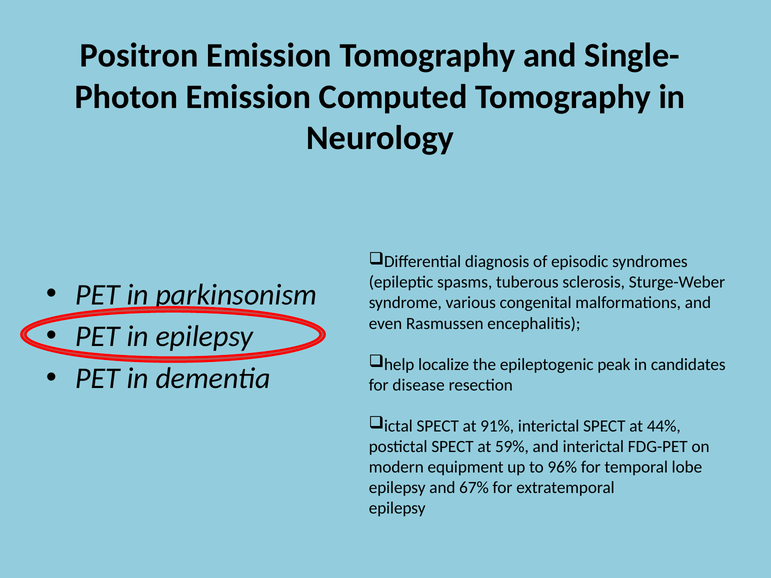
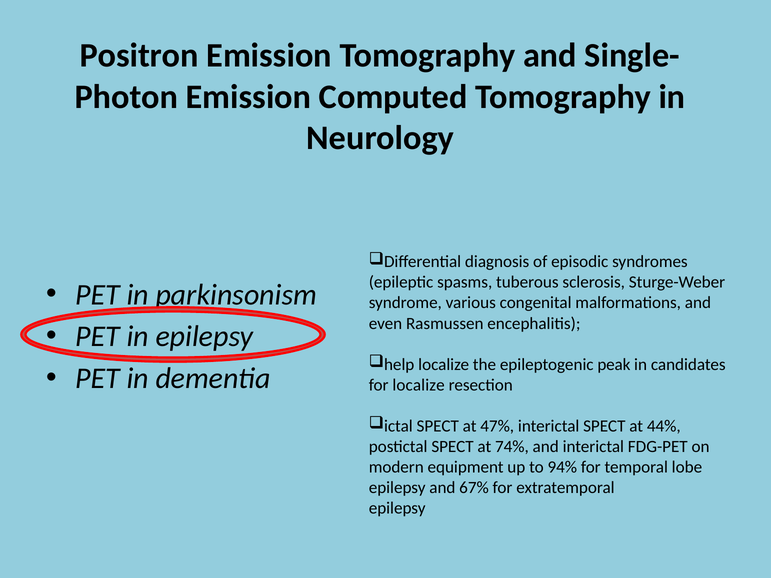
for disease: disease -> localize (419, 385)
91%: 91% -> 47% (497, 426)
59%: 59% -> 74% (512, 447)
96%: 96% -> 94% (562, 467)
